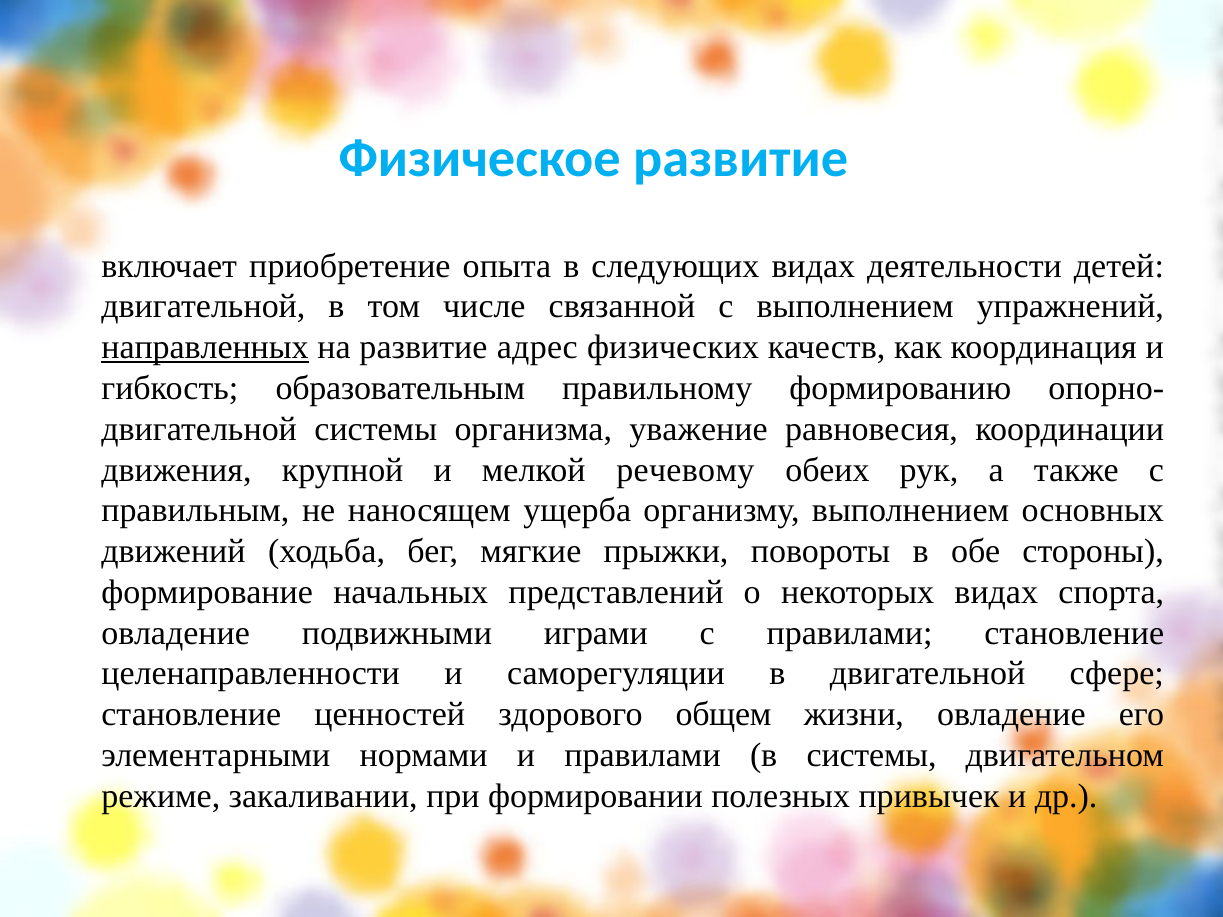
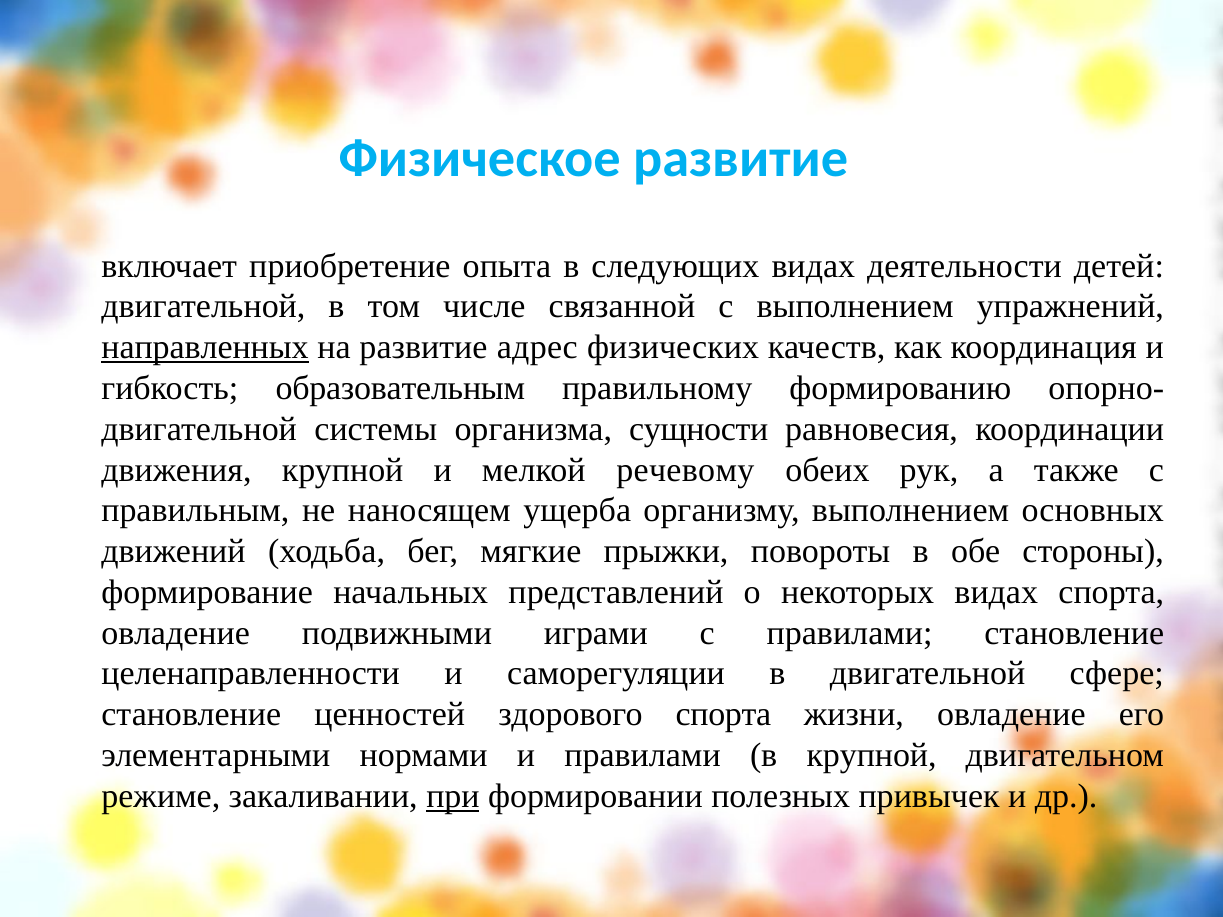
уважение: уважение -> сущности (699, 429)
здорового общем: общем -> спорта (723, 715)
в системы: системы -> крупной (872, 755)
при underline: none -> present (453, 796)
